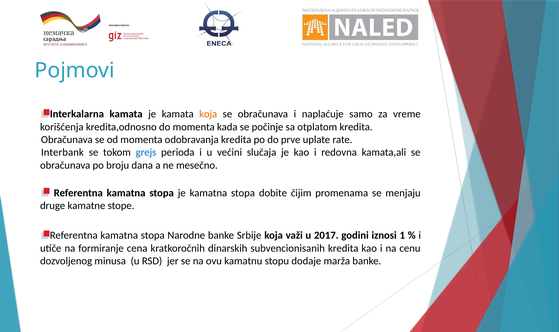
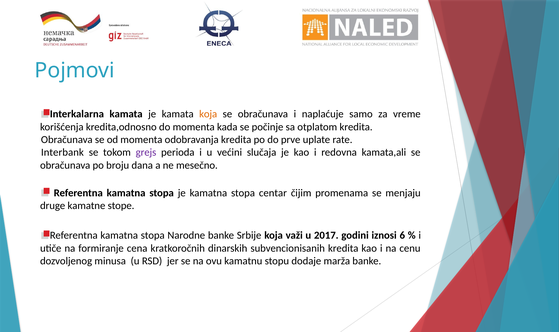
grejs colour: blue -> purple (146, 152)
dobite: dobite -> centar (273, 193)
1: 1 -> 6 (402, 236)
